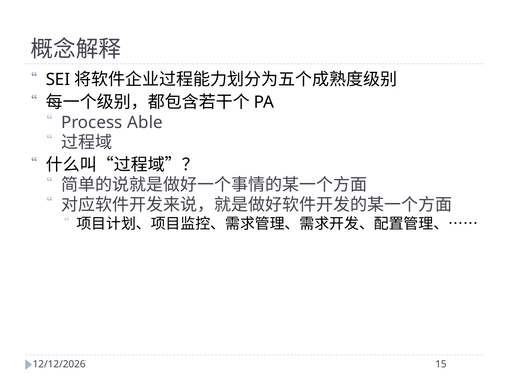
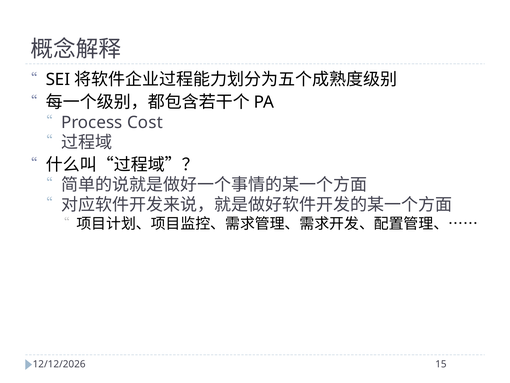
Able: Able -> Cost (145, 122)
